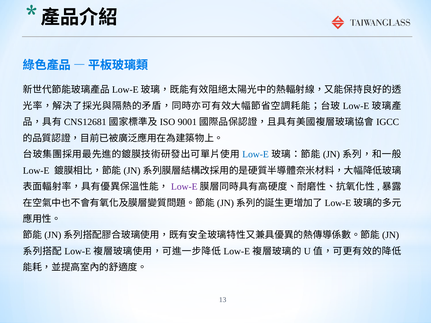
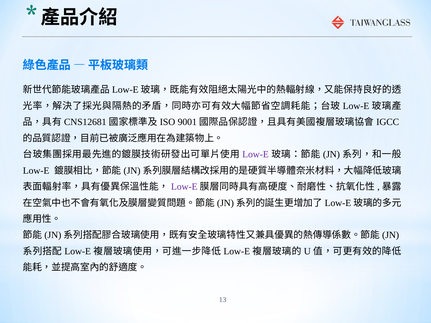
Low-E colour: blue -> purple (256, 154)
